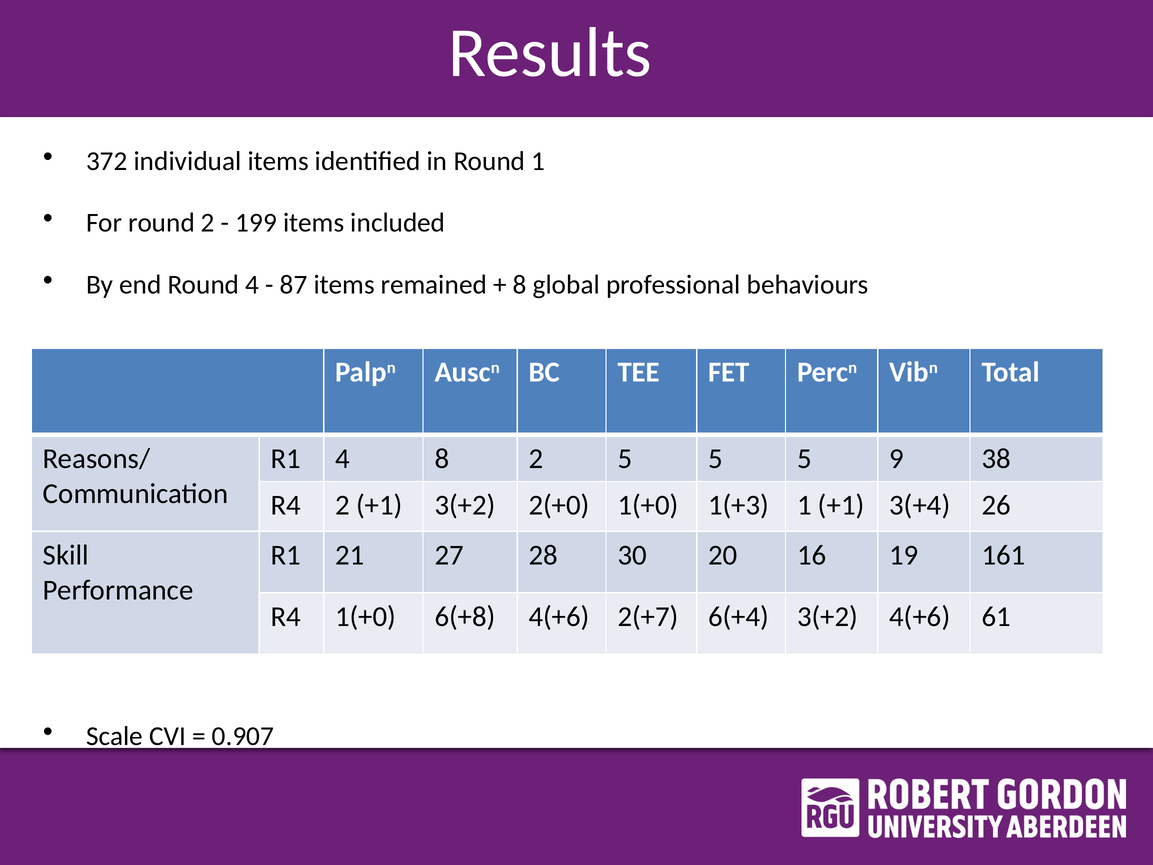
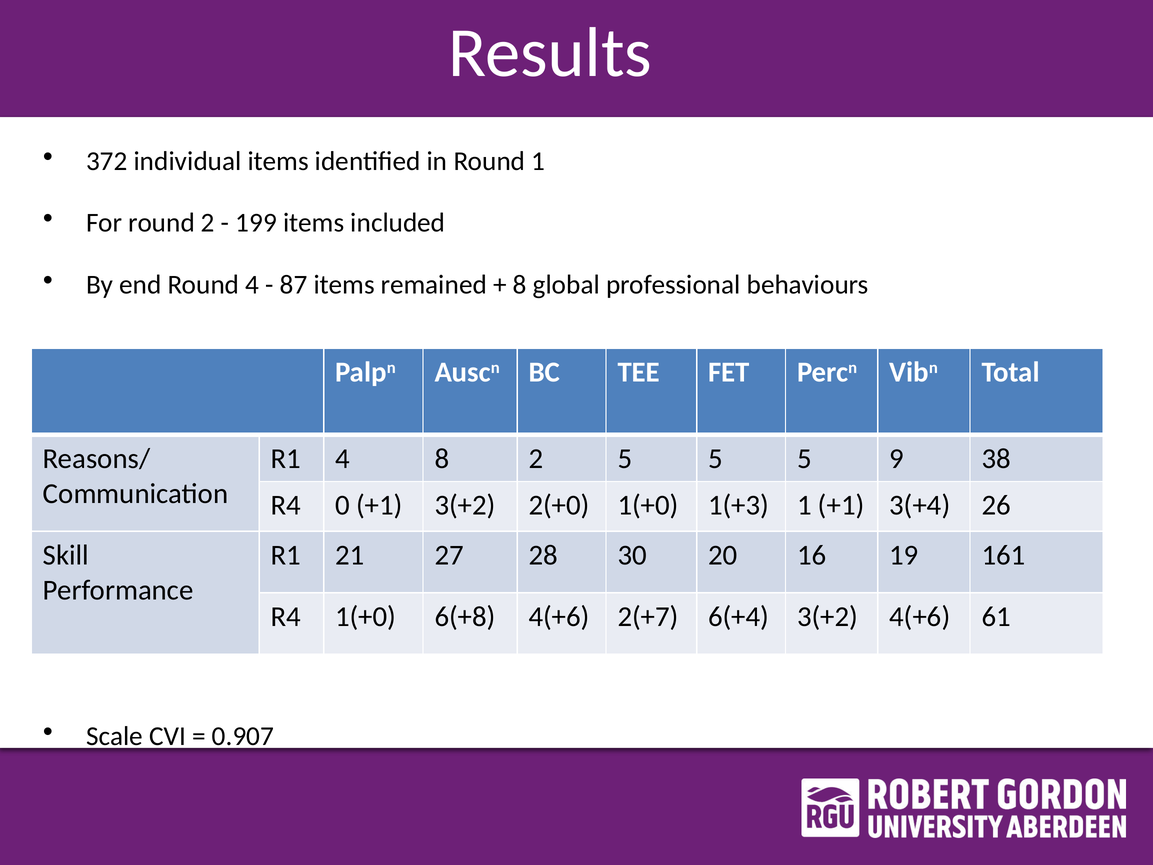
R4 2: 2 -> 0 (343, 505)
